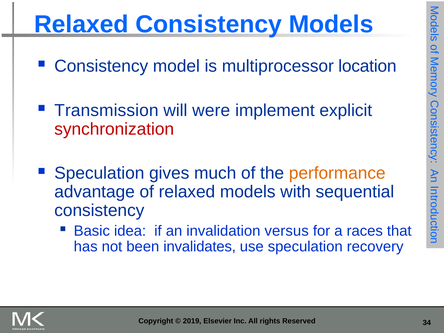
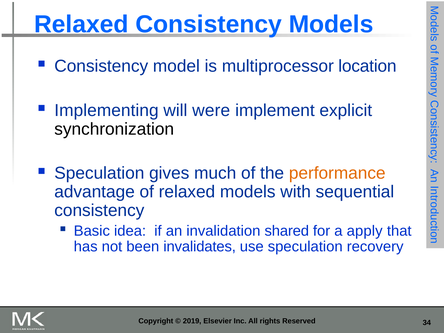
Transmission: Transmission -> Implementing (106, 110)
synchronization colour: red -> black (114, 129)
versus: versus -> shared (287, 231)
races: races -> apply (365, 231)
